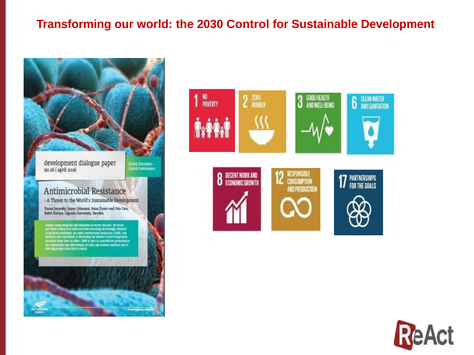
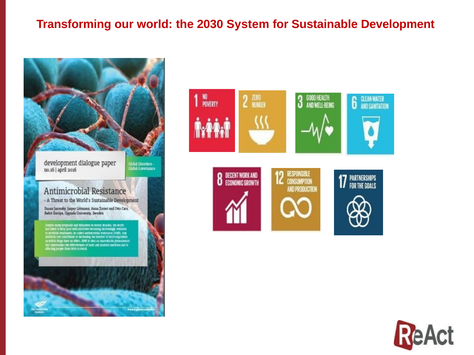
Control: Control -> System (248, 24)
